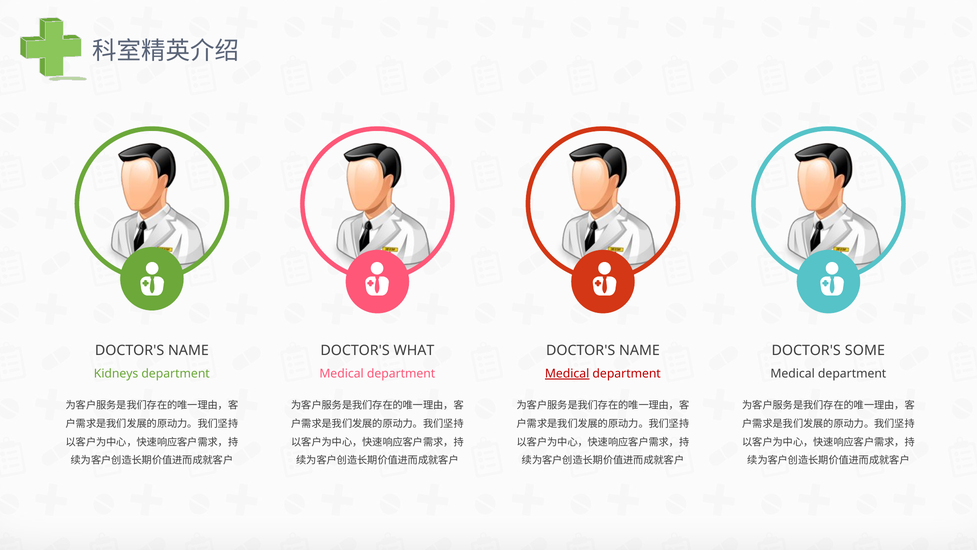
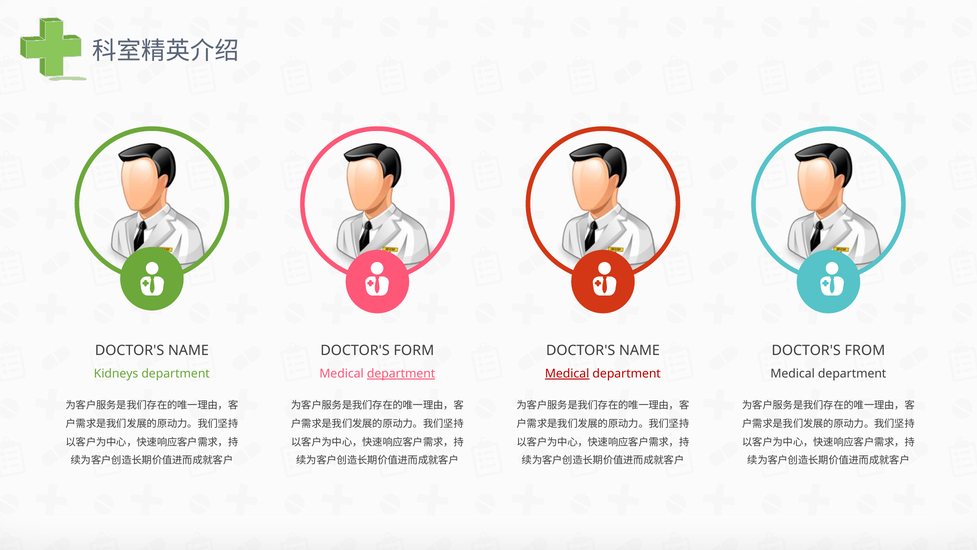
WHAT: WHAT -> FORM (414, 350)
SOME: SOME -> FROM (865, 350)
department underline: none -> present (401, 373)
